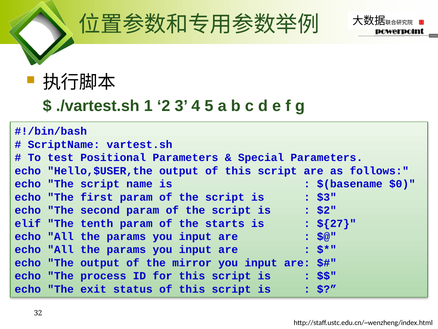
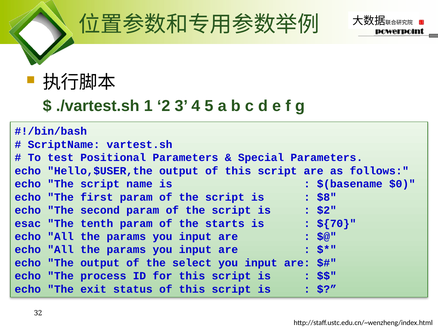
$3: $3 -> $8 (327, 197)
elif: elif -> esac (28, 223)
${27: ${27 -> ${70 (337, 223)
mirror: mirror -> select (192, 262)
